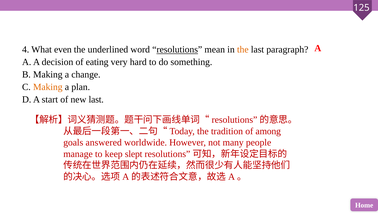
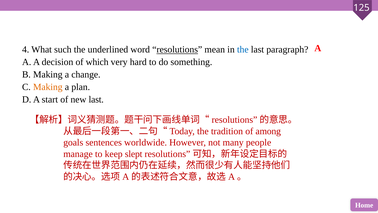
even: even -> such (63, 49)
the colour: orange -> blue (243, 49)
eating: eating -> which (97, 62)
answered: answered -> sentences (104, 142)
